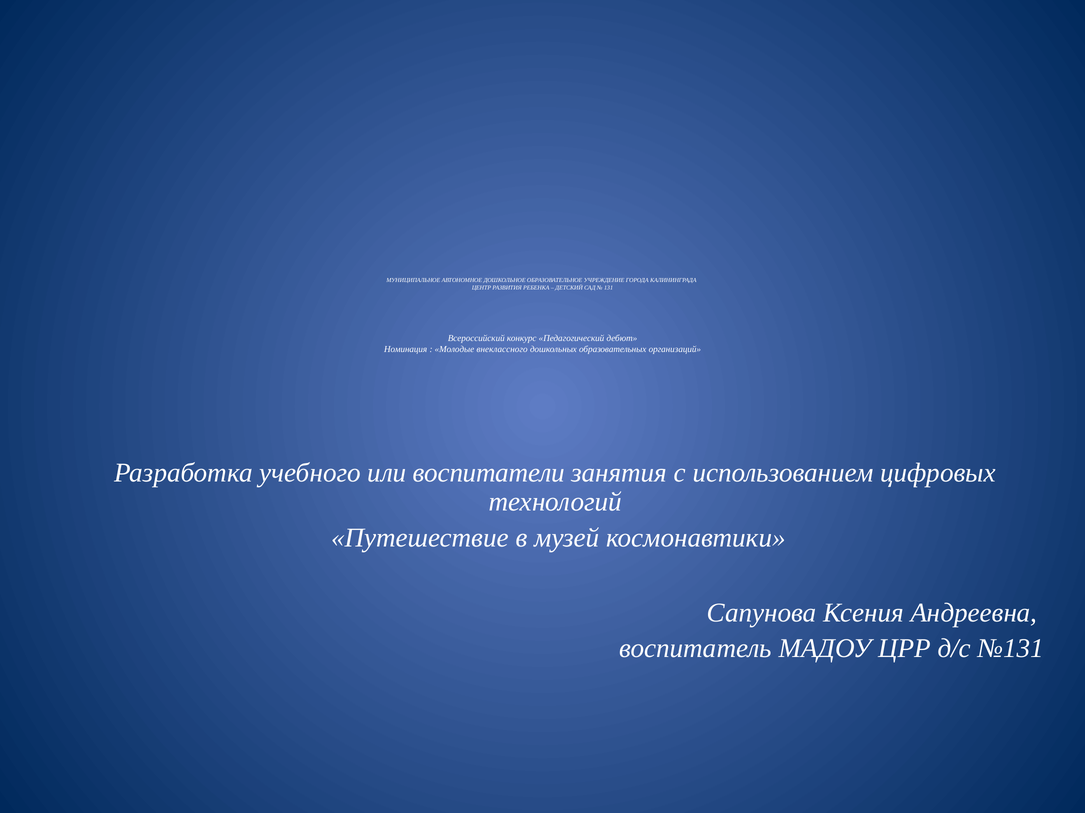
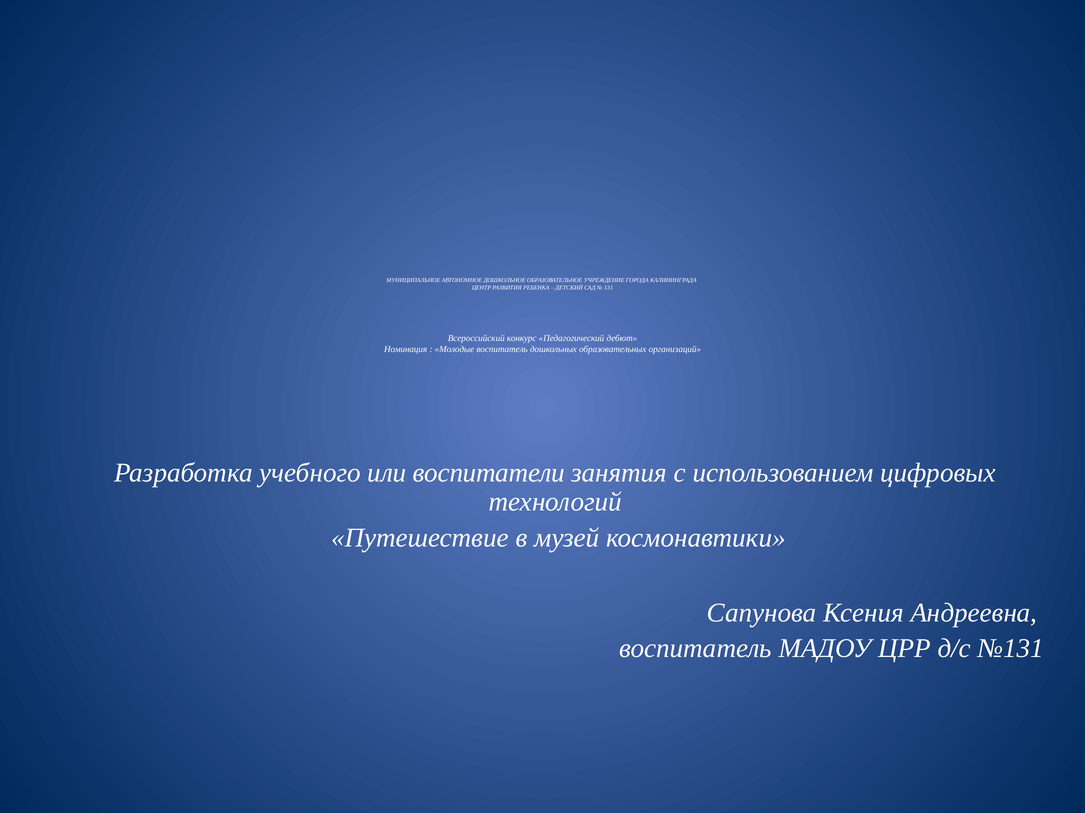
Молодые внеклассного: внеклассного -> воспитатель (502, 350)
